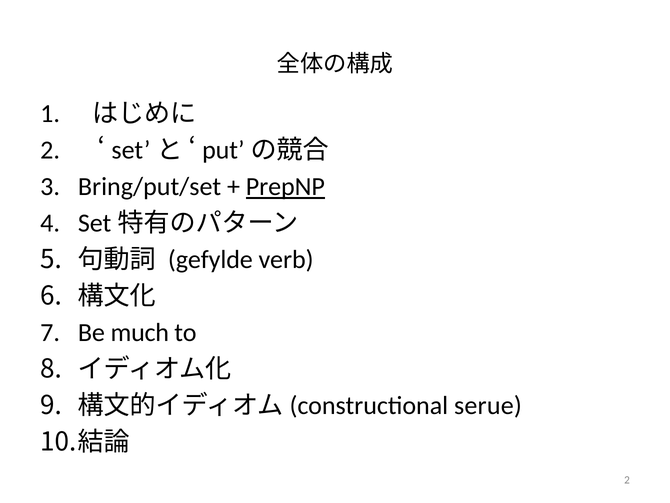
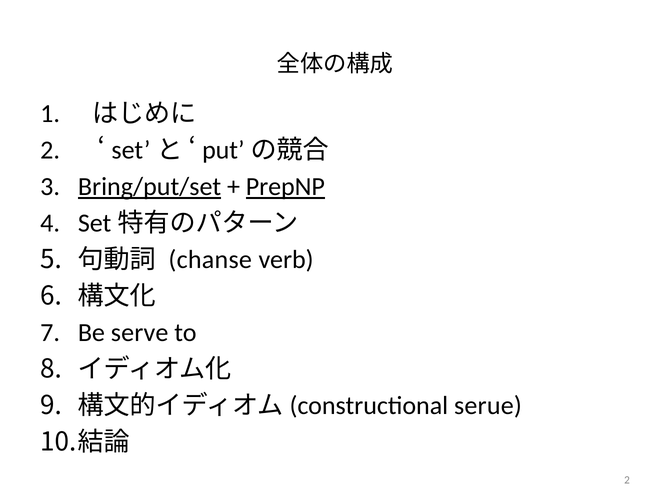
Bring/put/set underline: none -> present (150, 187)
gefylde: gefylde -> chanse (210, 259)
much: much -> serve (140, 332)
